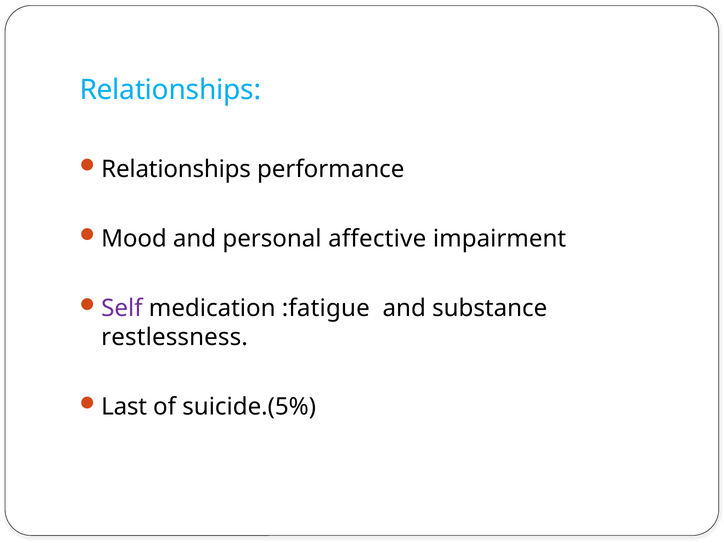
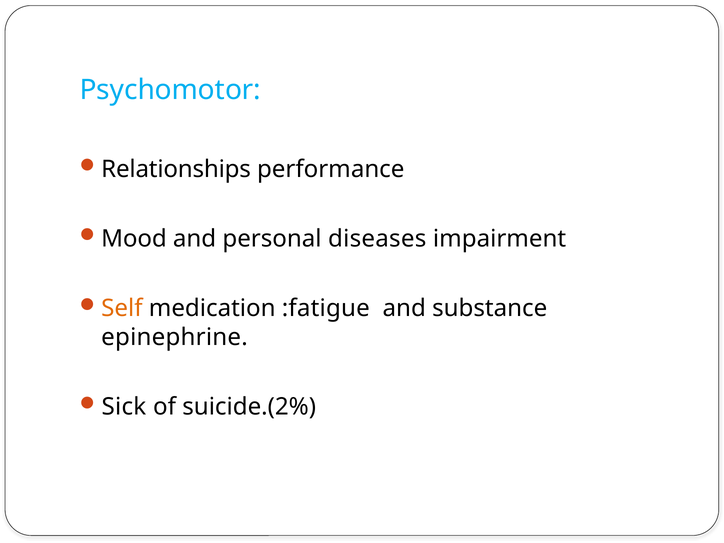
Relationships: Relationships -> Psychomotor (170, 90)
affective: affective -> diseases (377, 239)
Self colour: purple -> orange (122, 308)
restlessness: restlessness -> epinephrine (175, 337)
Last: Last -> Sick (124, 407)
suicide.(5%: suicide.(5% -> suicide.(2% (249, 407)
